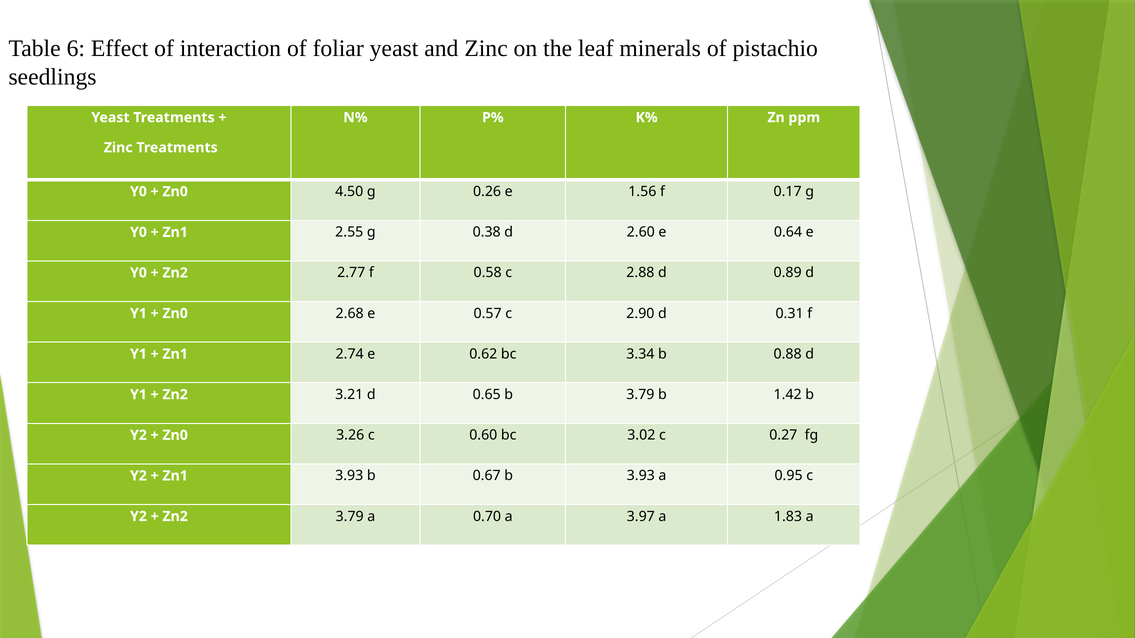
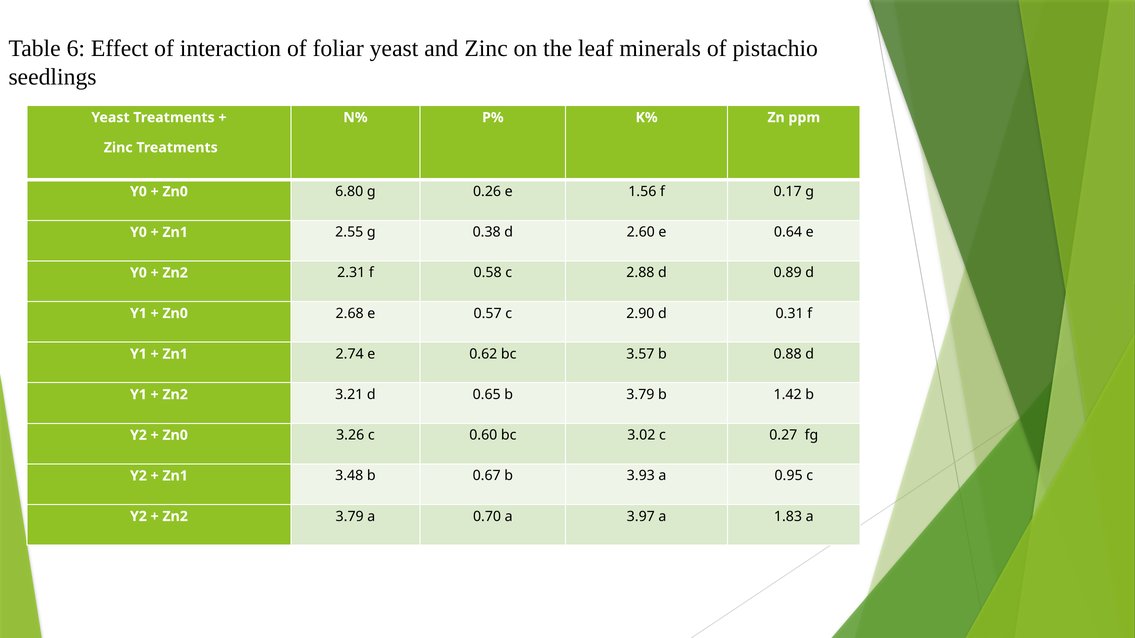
4.50: 4.50 -> 6.80 (349, 192)
2.77: 2.77 -> 2.31 (351, 273)
3.34: 3.34 -> 3.57 (640, 354)
Zn1 3.93: 3.93 -> 3.48 (349, 476)
